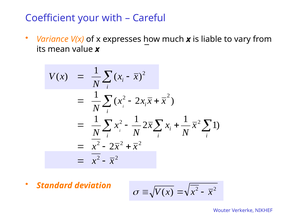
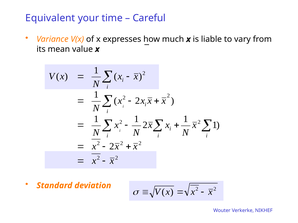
Coefficient: Coefficient -> Equivalent (50, 18)
with: with -> time (112, 18)
